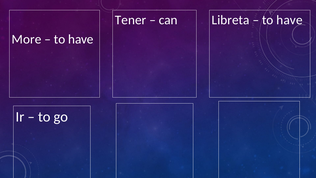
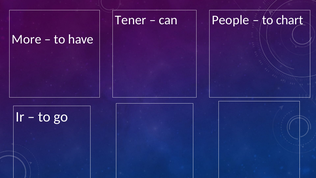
Libreta: Libreta -> People (231, 20)
have: have -> chart (290, 20)
